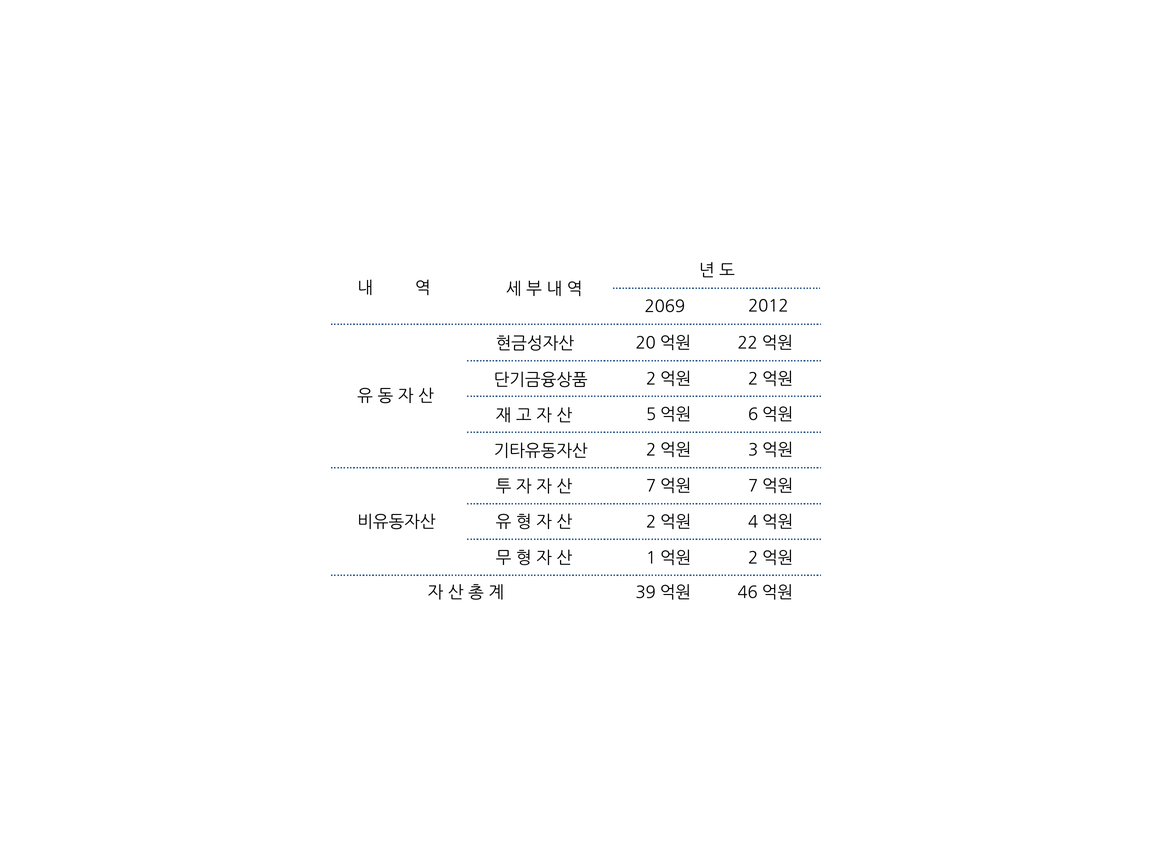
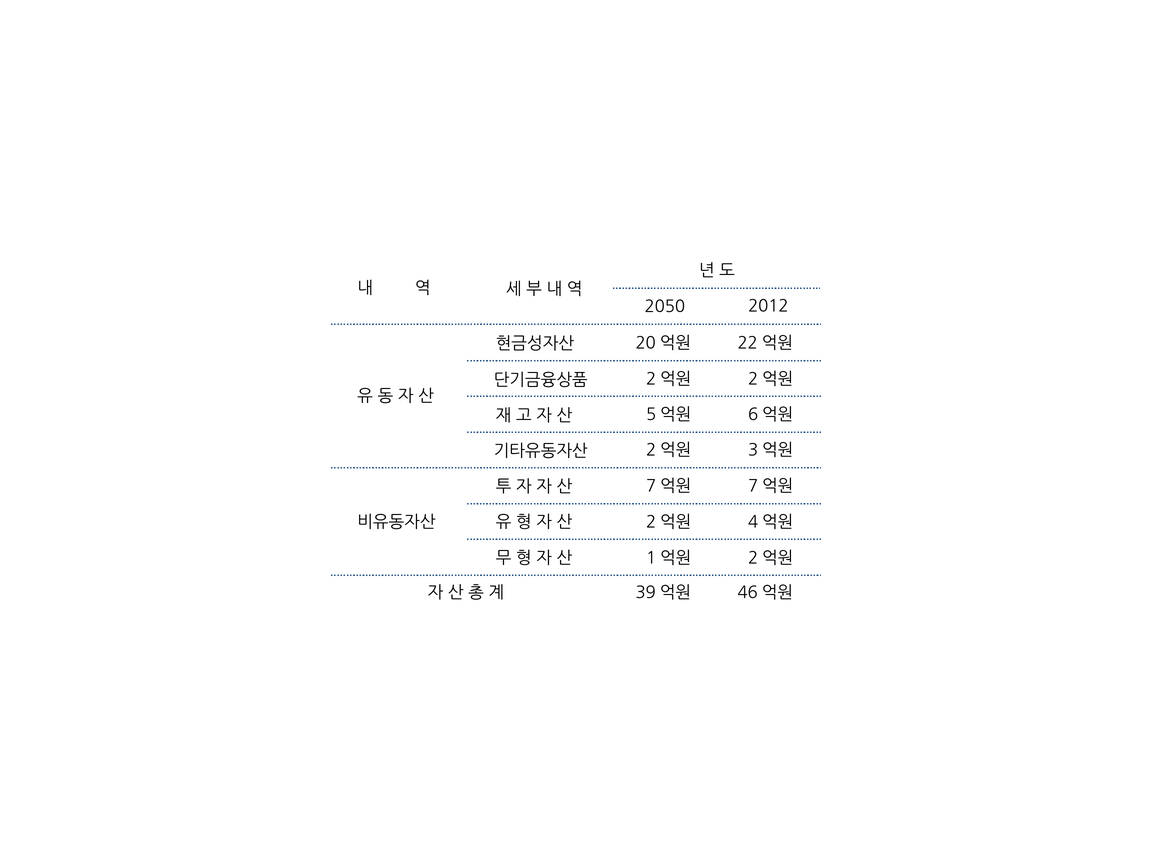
2069: 2069 -> 2050 (665, 307)
